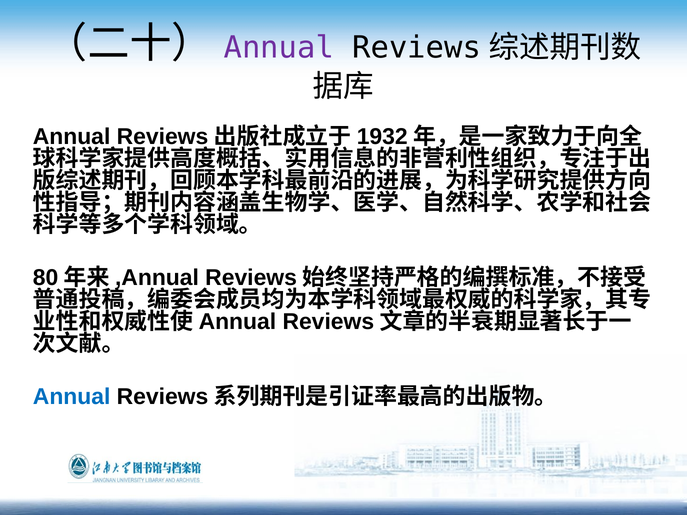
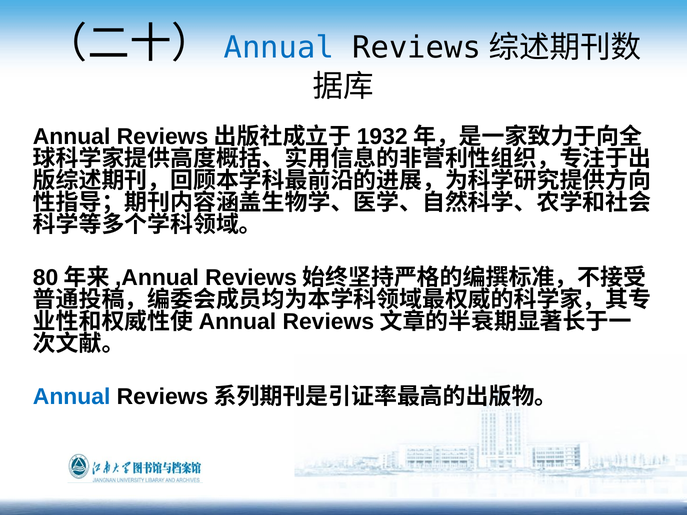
Annual colour: purple -> blue (279, 48)
